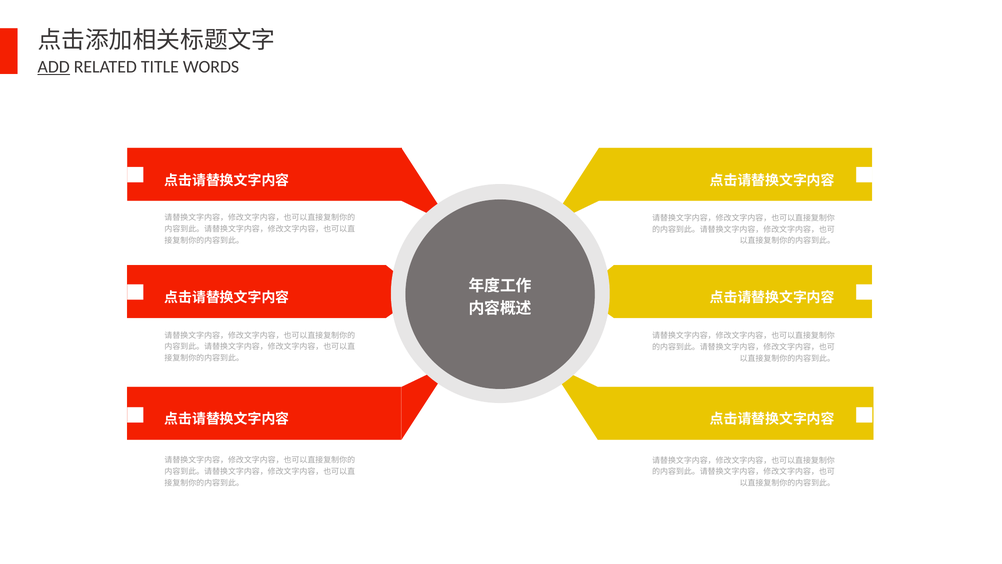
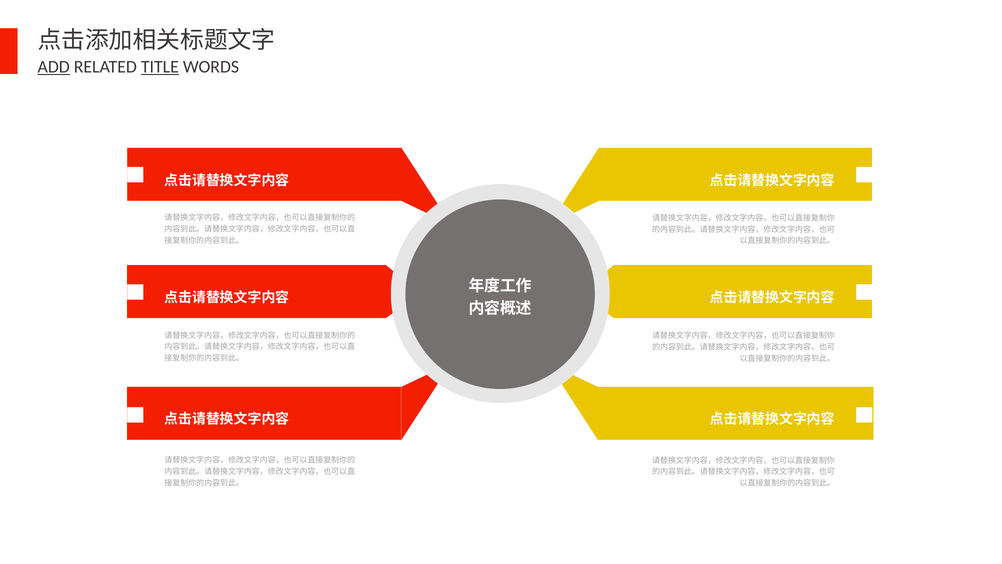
TITLE underline: none -> present (160, 67)
